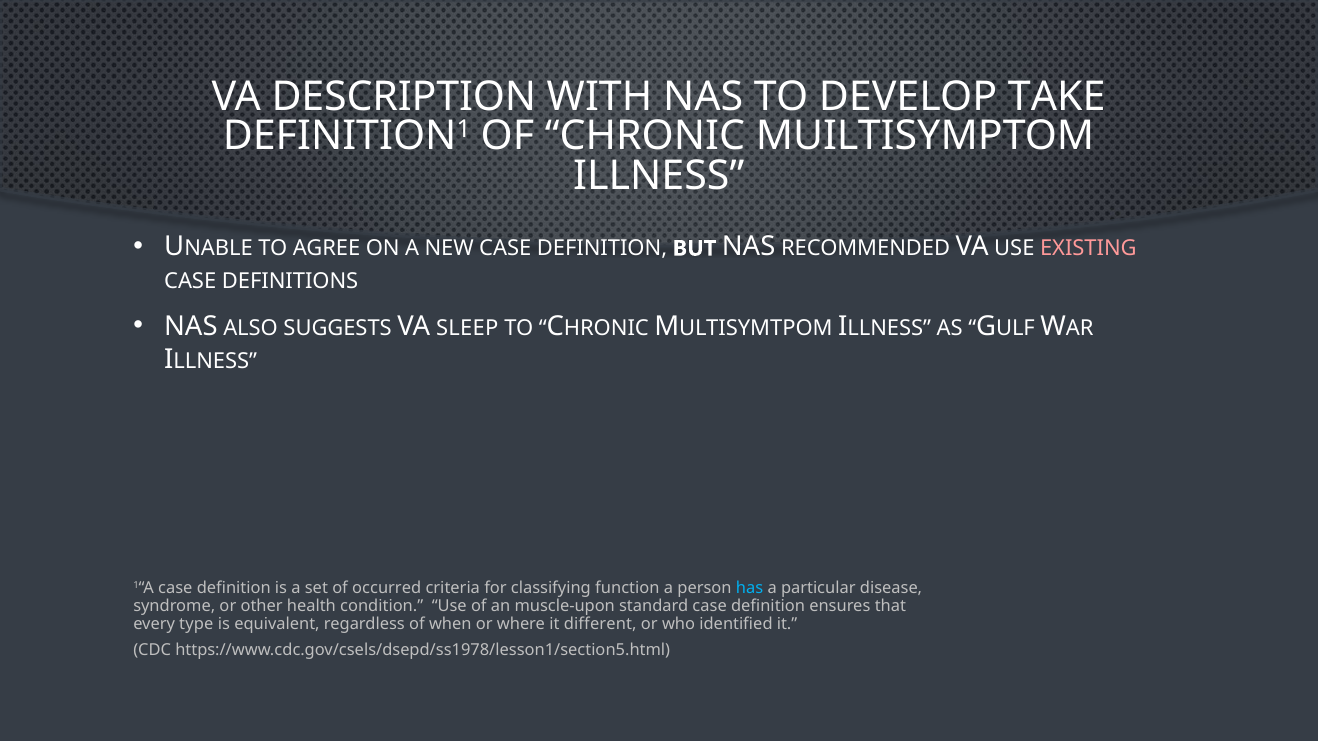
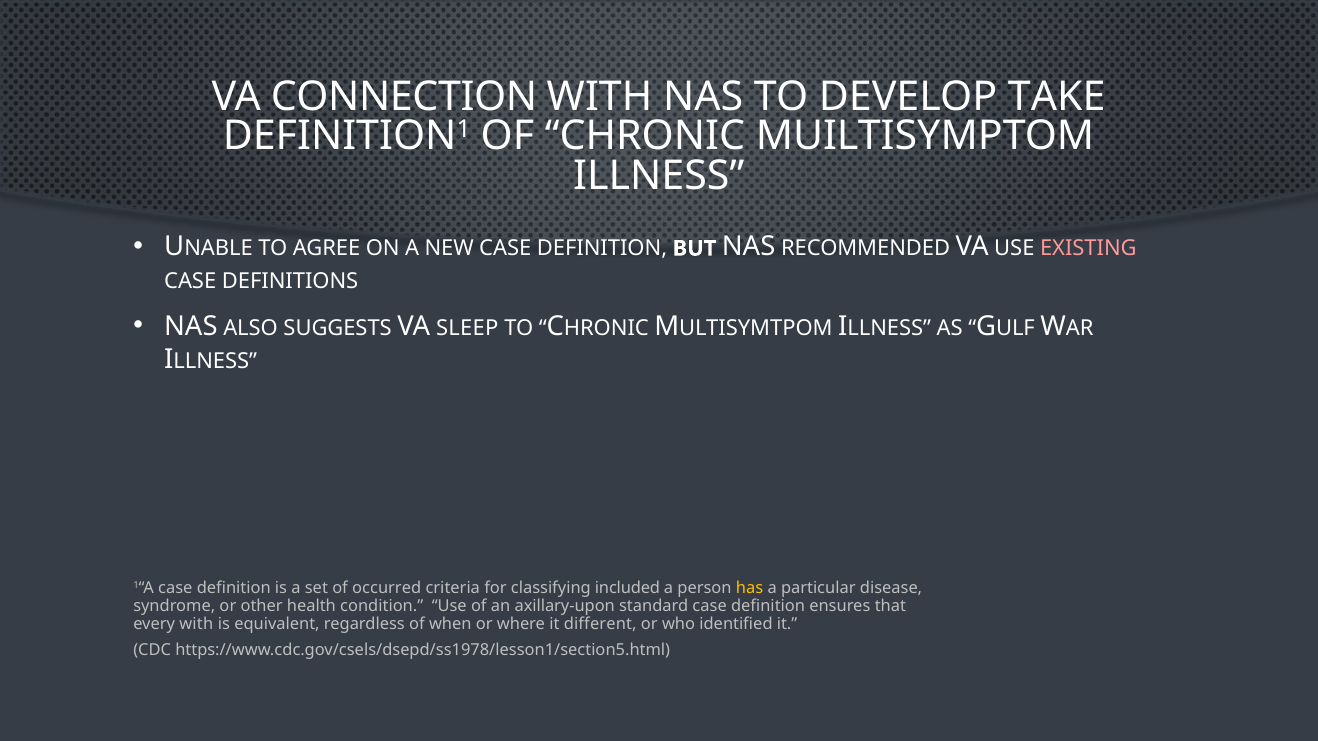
DESCRIPTION: DESCRIPTION -> CONNECTION (404, 97)
function: function -> included (627, 588)
has colour: light blue -> yellow (750, 588)
muscle-upon: muscle-upon -> axillary-upon (565, 606)
every type: type -> with (196, 624)
